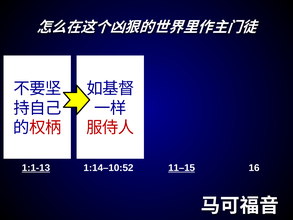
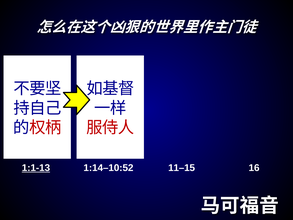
11–15 underline: present -> none (182, 168)
